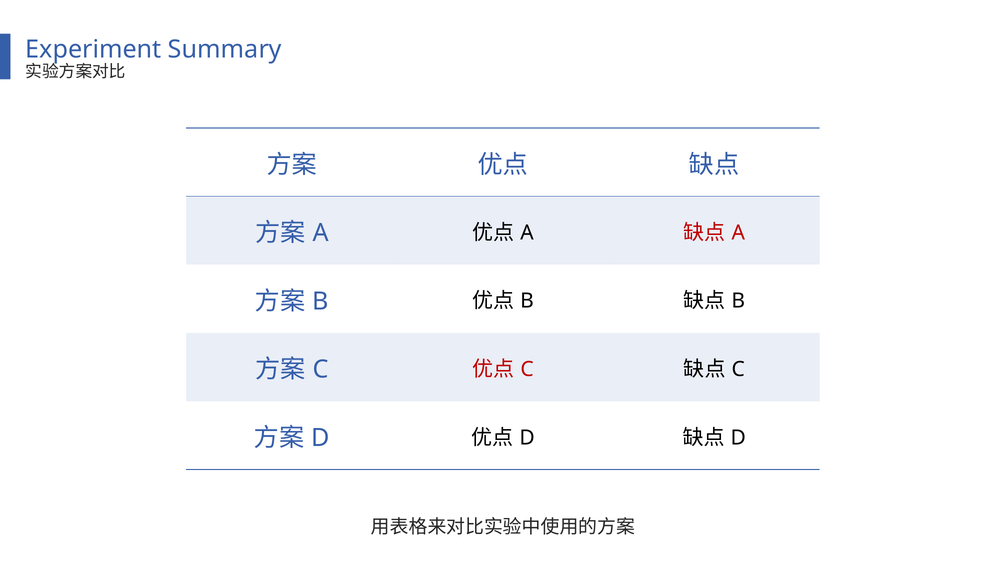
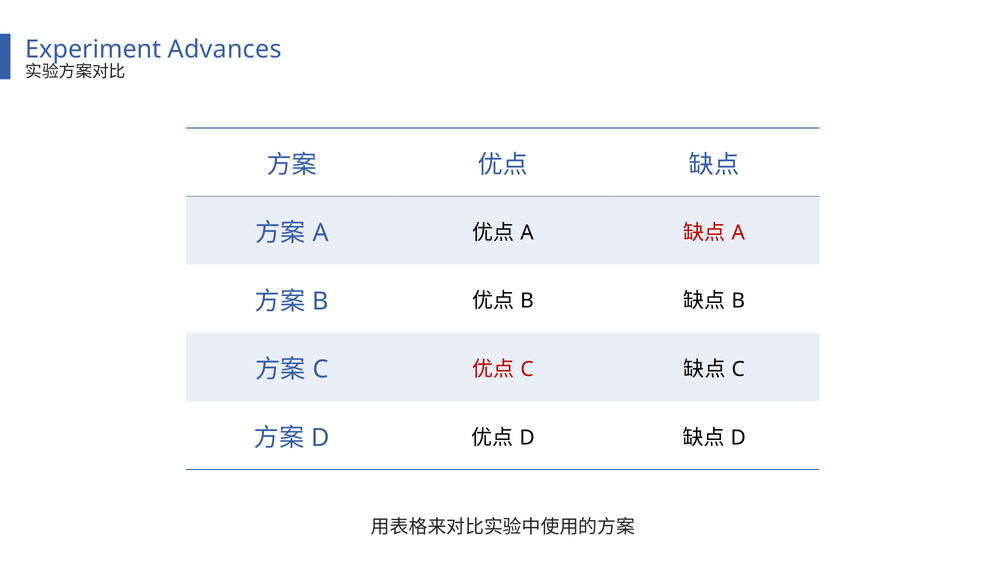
Summary: Summary -> Advances (225, 50)
